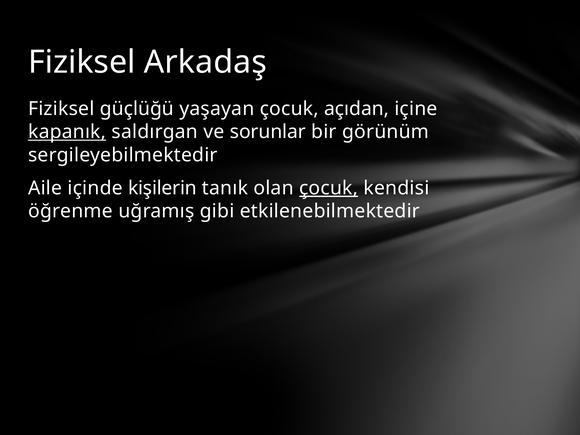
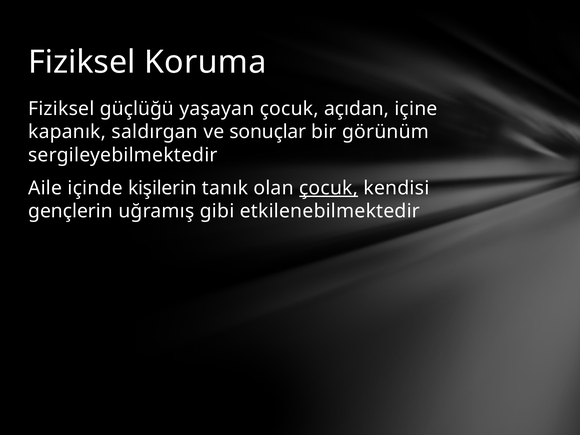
Arkadaş: Arkadaş -> Koruma (205, 62)
kapanık underline: present -> none (67, 132)
sorunlar: sorunlar -> sonuçlar (268, 132)
öğrenme: öğrenme -> gençlerin (71, 211)
